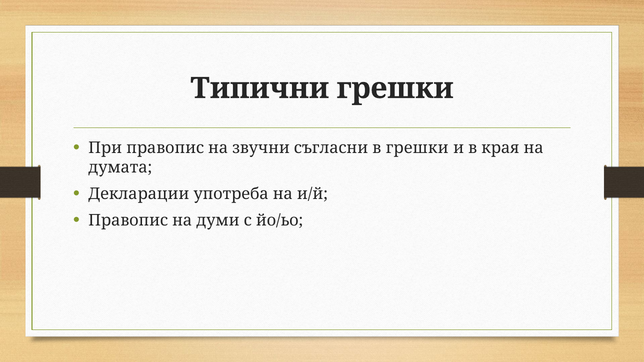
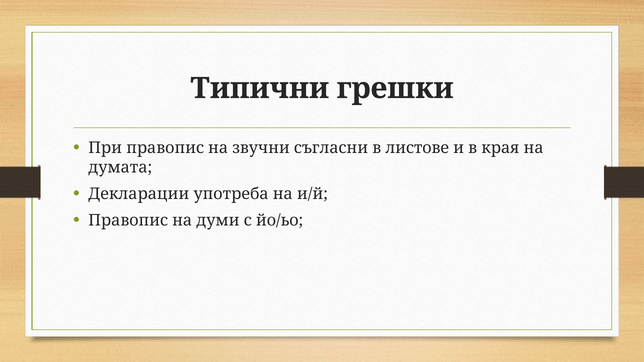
в грешки: грешки -> листове (417, 148)
